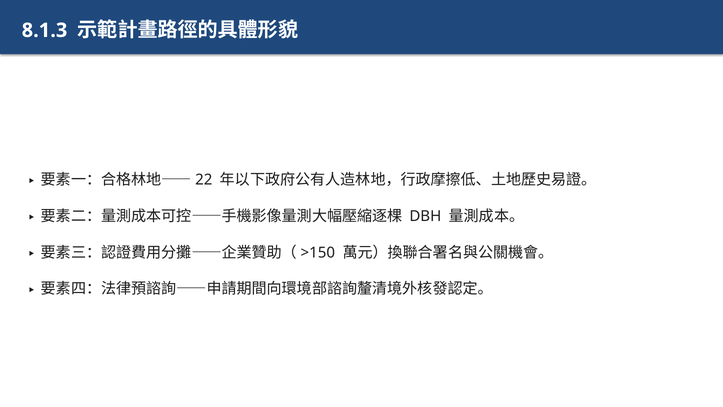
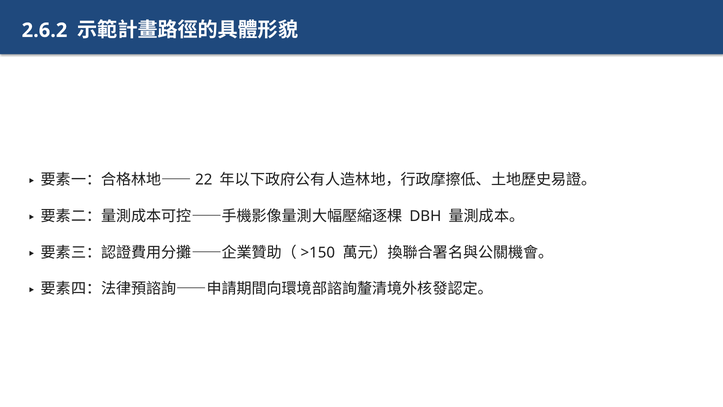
8.1.3: 8.1.3 -> 2.6.2 (45, 30)
